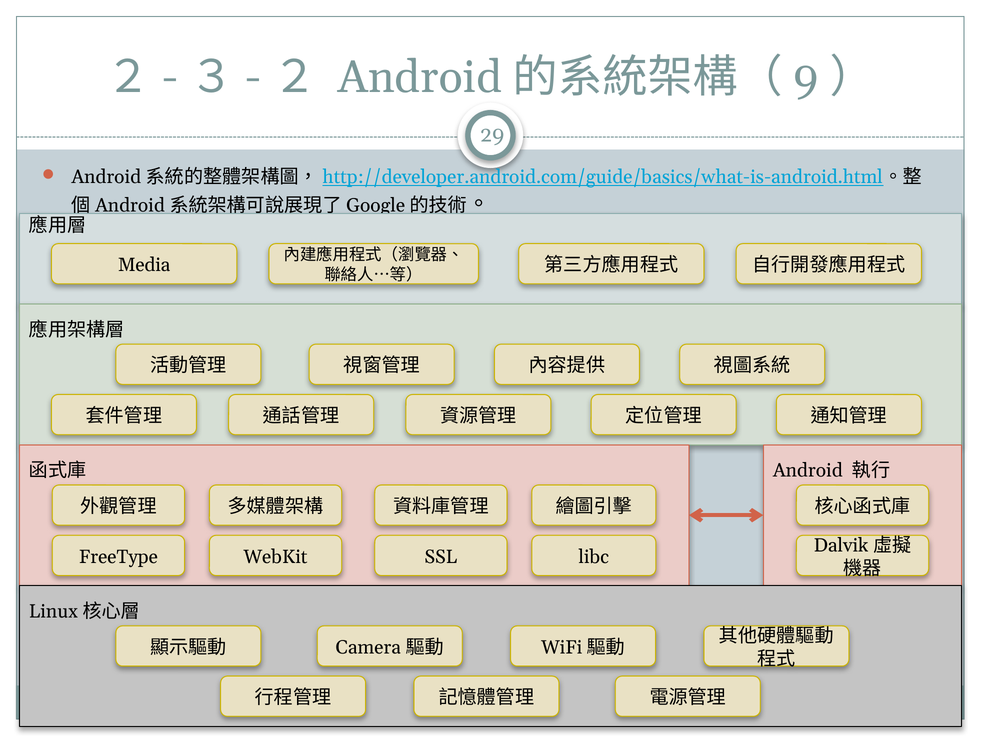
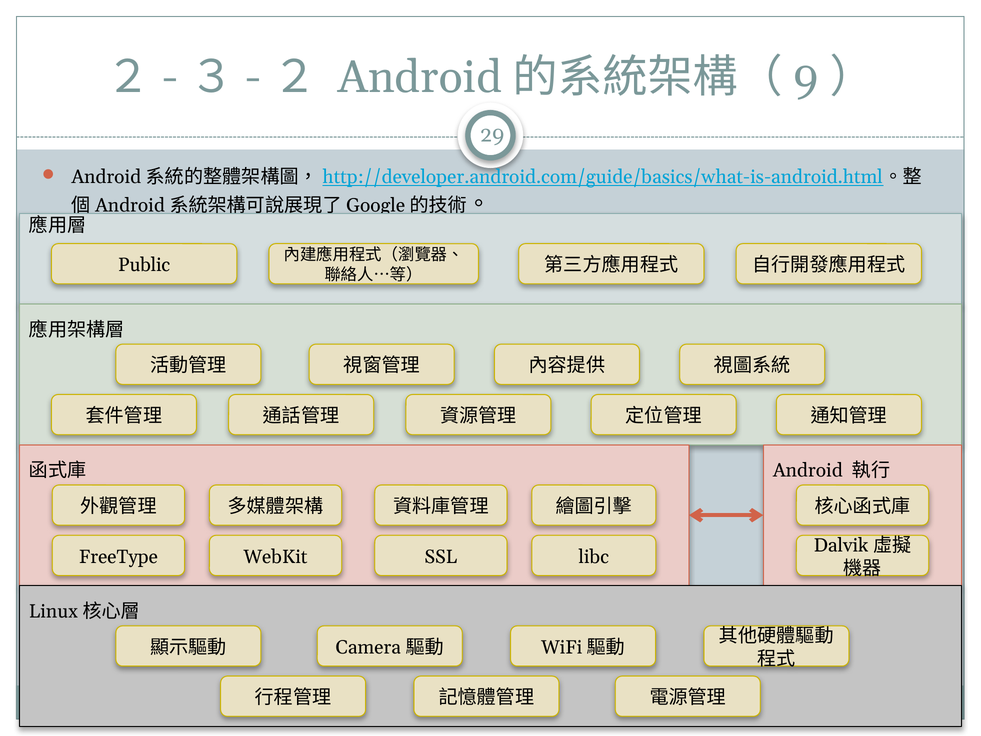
Media: Media -> Public (144, 265)
